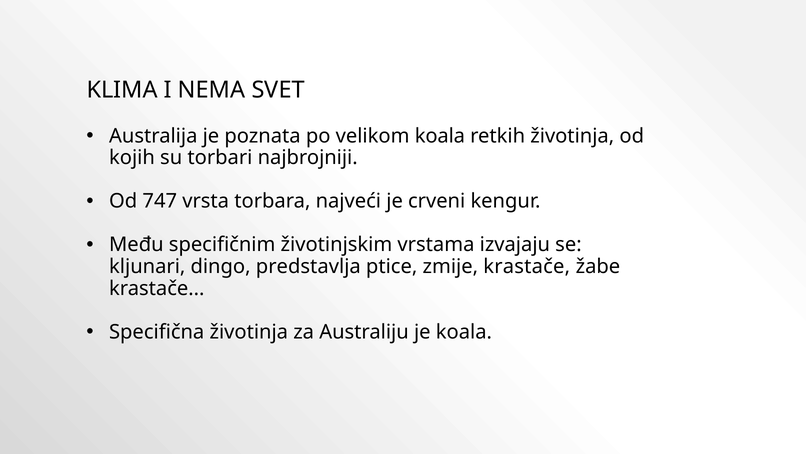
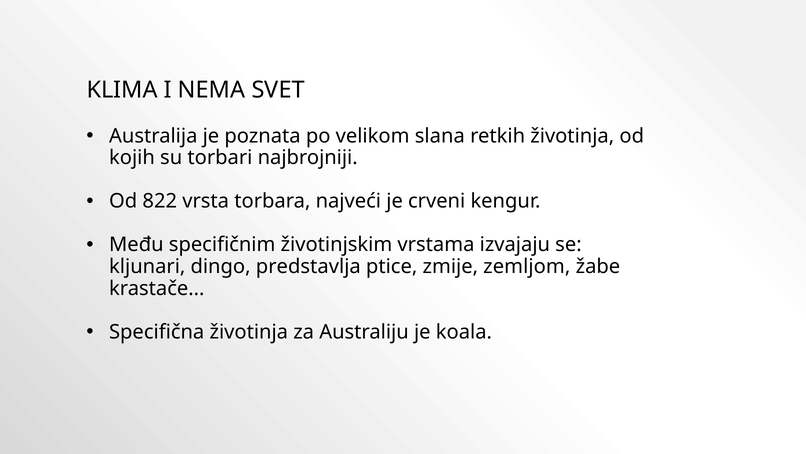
velikom koala: koala -> slana (440, 136)
747: 747 -> 822 (160, 201)
zmije krastače: krastače -> zemljom (527, 266)
